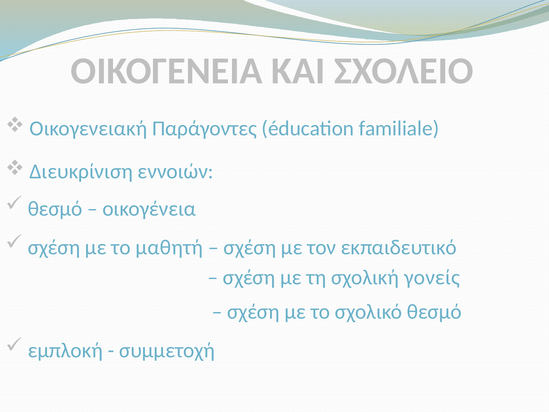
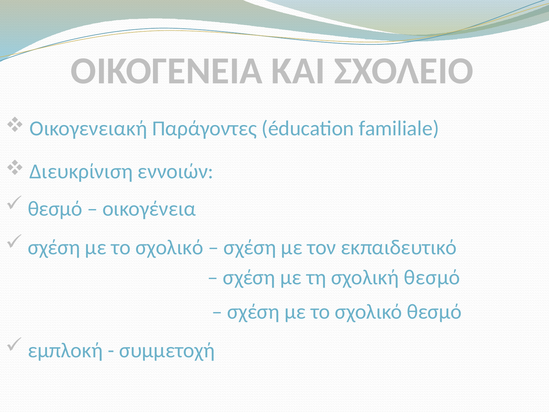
μαθητή: μαθητή -> σχολικό (169, 247)
σχολική γονείς: γονείς -> θεσμό (432, 277)
